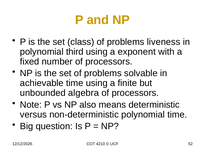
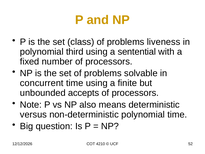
exponent: exponent -> sentential (137, 52)
achievable: achievable -> concurrent (42, 83)
algebra: algebra -> accepts (84, 93)
